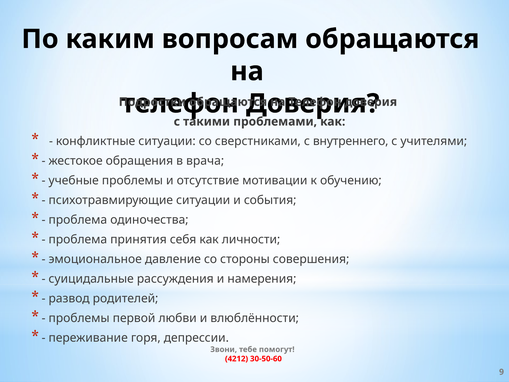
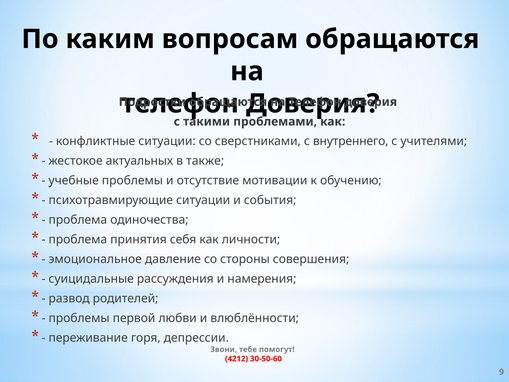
обращения: обращения -> актуальных (139, 161)
врача: врача -> также (205, 161)
